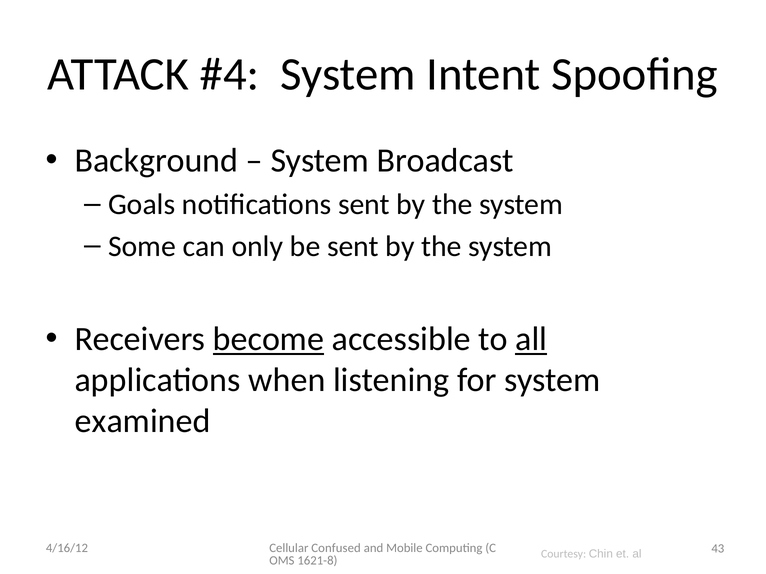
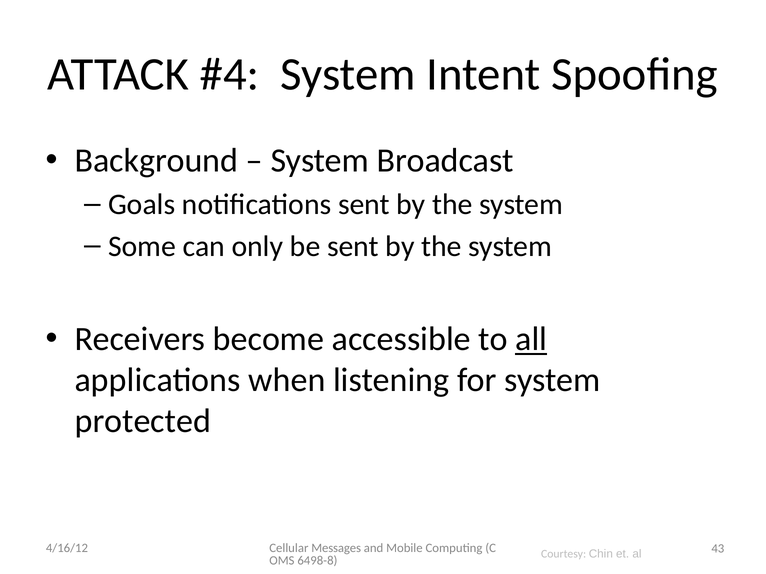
become underline: present -> none (269, 340)
examined: examined -> protected (143, 421)
Confused: Confused -> Messages (336, 549)
1621-8: 1621-8 -> 6498-8 (317, 561)
